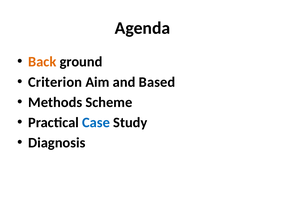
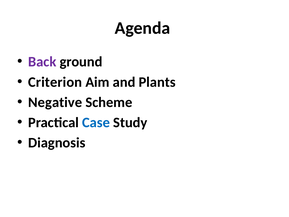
Back colour: orange -> purple (42, 62)
Based: Based -> Plants (157, 82)
Methods: Methods -> Negative (55, 102)
